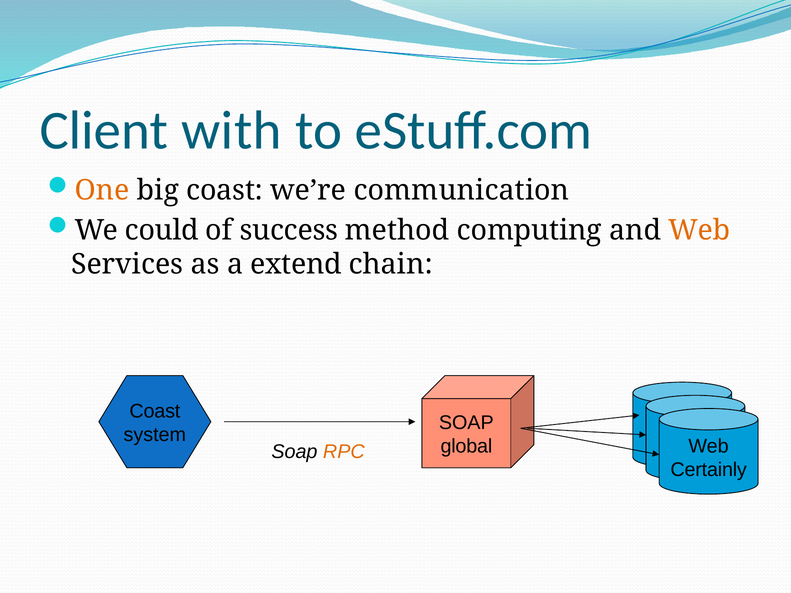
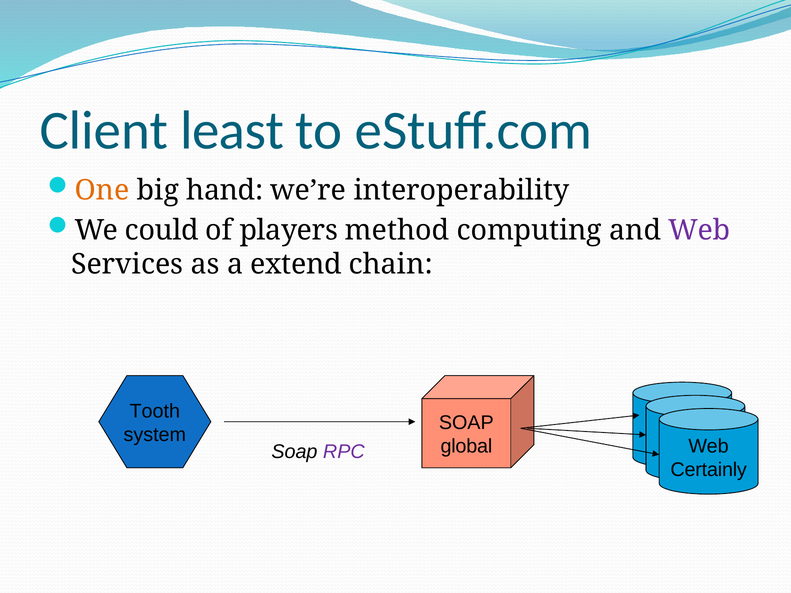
with: with -> least (232, 131)
big coast: coast -> hand (225, 190)
communication: communication -> interoperability (462, 190)
success: success -> players (289, 230)
Web colour: orange -> purple (699, 230)
Coast: Coast -> Tooth (155, 411)
RPC colour: orange -> purple (344, 452)
